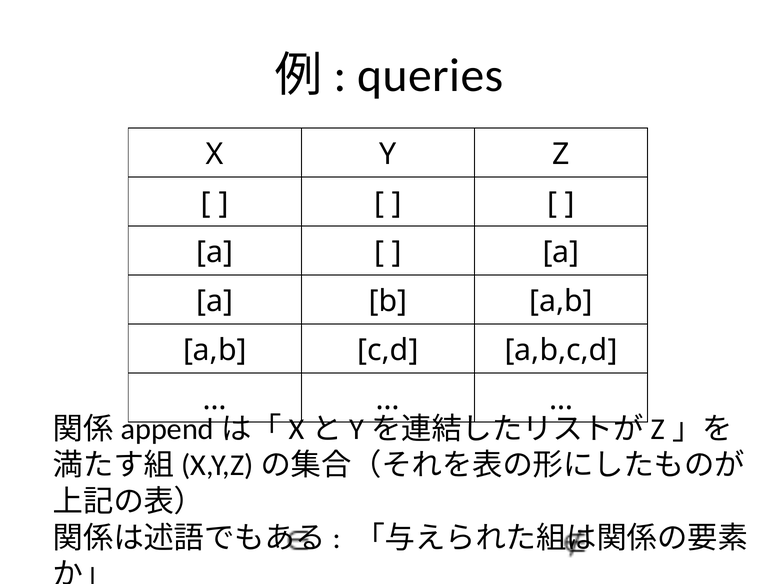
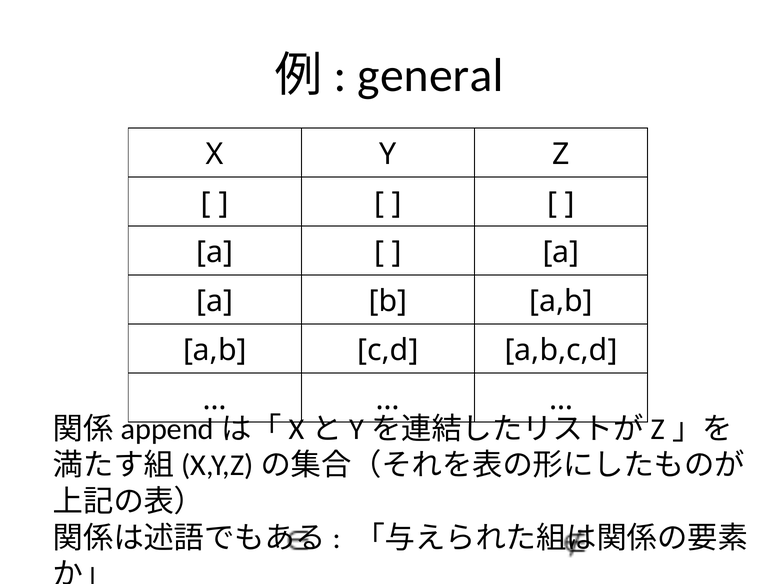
queries: queries -> general (431, 75)
